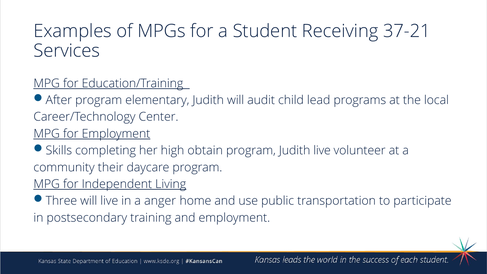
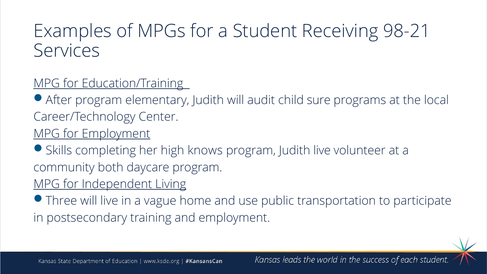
37-21: 37-21 -> 98-21 (407, 31)
lead: lead -> sure (319, 100)
obtain: obtain -> knows (205, 151)
their: their -> both (111, 167)
anger: anger -> vague (160, 201)
